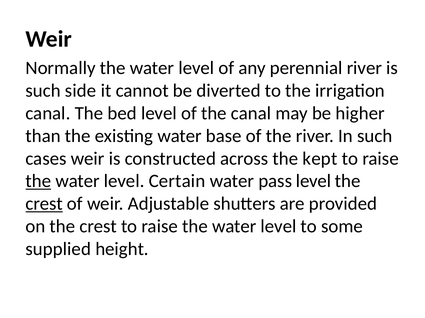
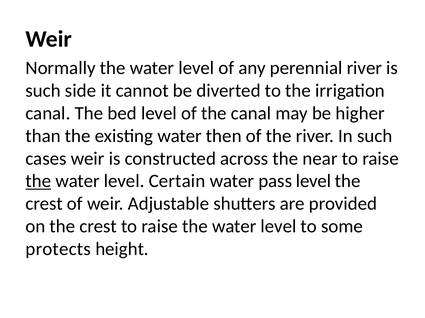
base: base -> then (224, 136)
kept: kept -> near (320, 159)
crest underline: present -> none (44, 204)
supplied: supplied -> protects (58, 250)
